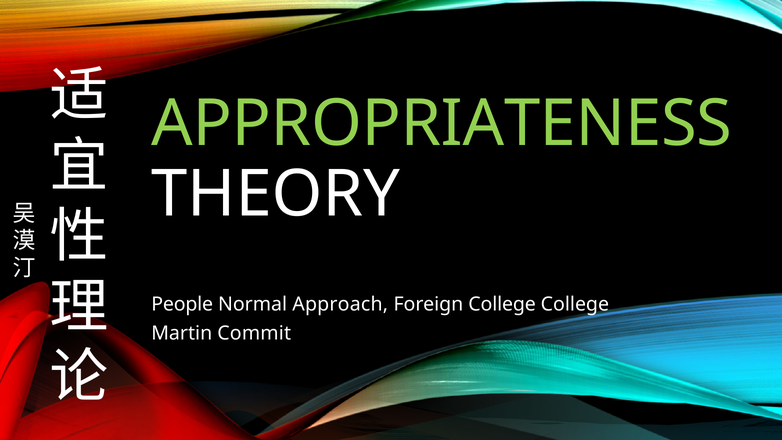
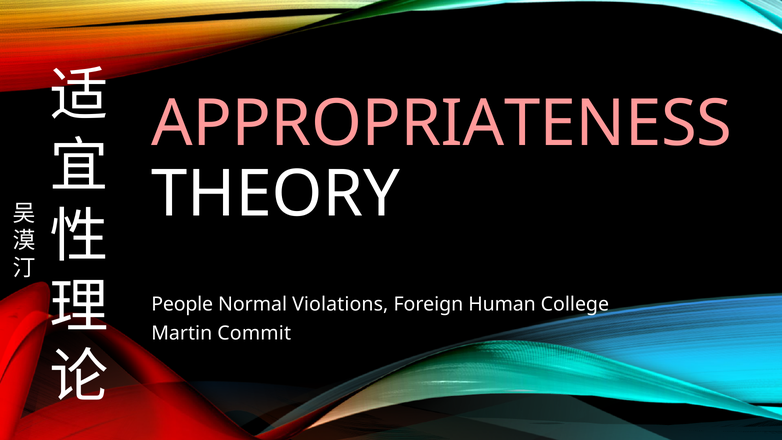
APPROPRIATENESS colour: light green -> pink (442, 124)
Approach: Approach -> Violations (340, 304)
Foreign College: College -> Human (502, 304)
